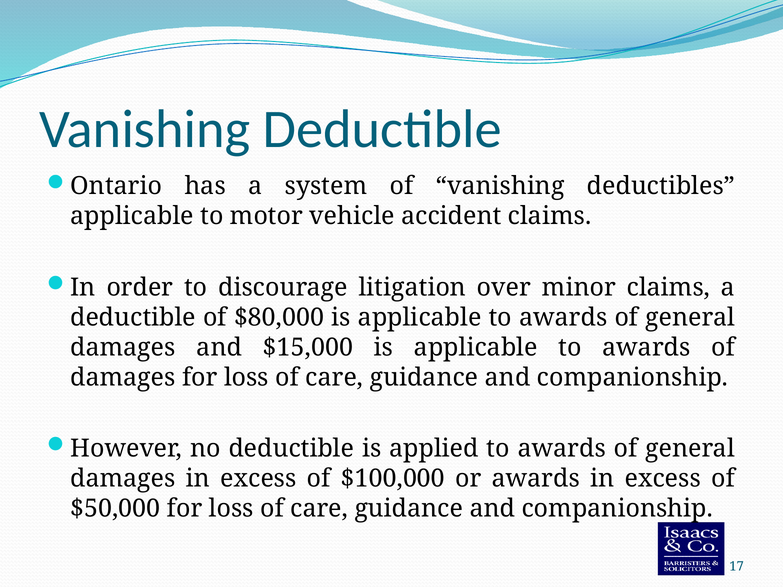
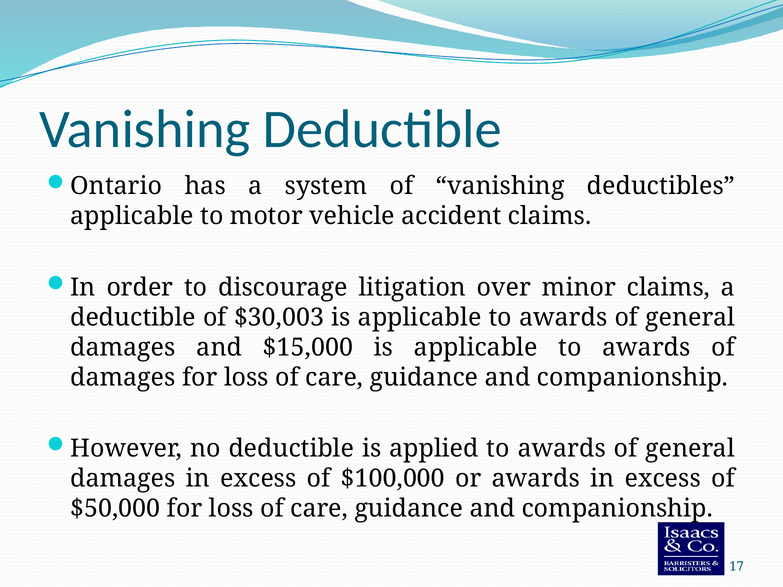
$80,000: $80,000 -> $30,003 (279, 318)
